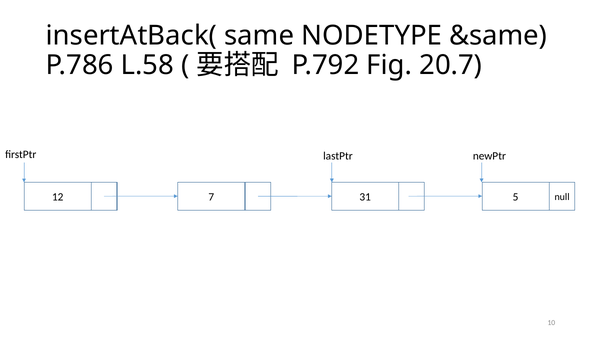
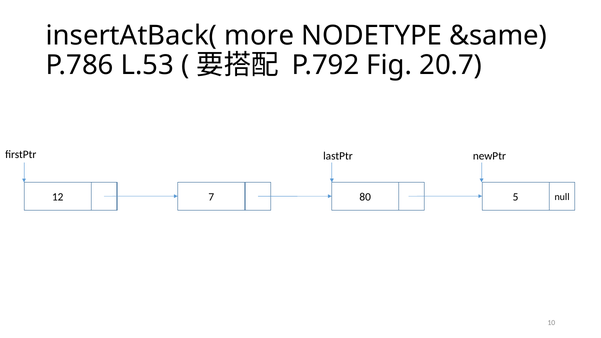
same: same -> more (259, 36)
L.58: L.58 -> L.53 (147, 65)
31: 31 -> 80 (365, 197)
